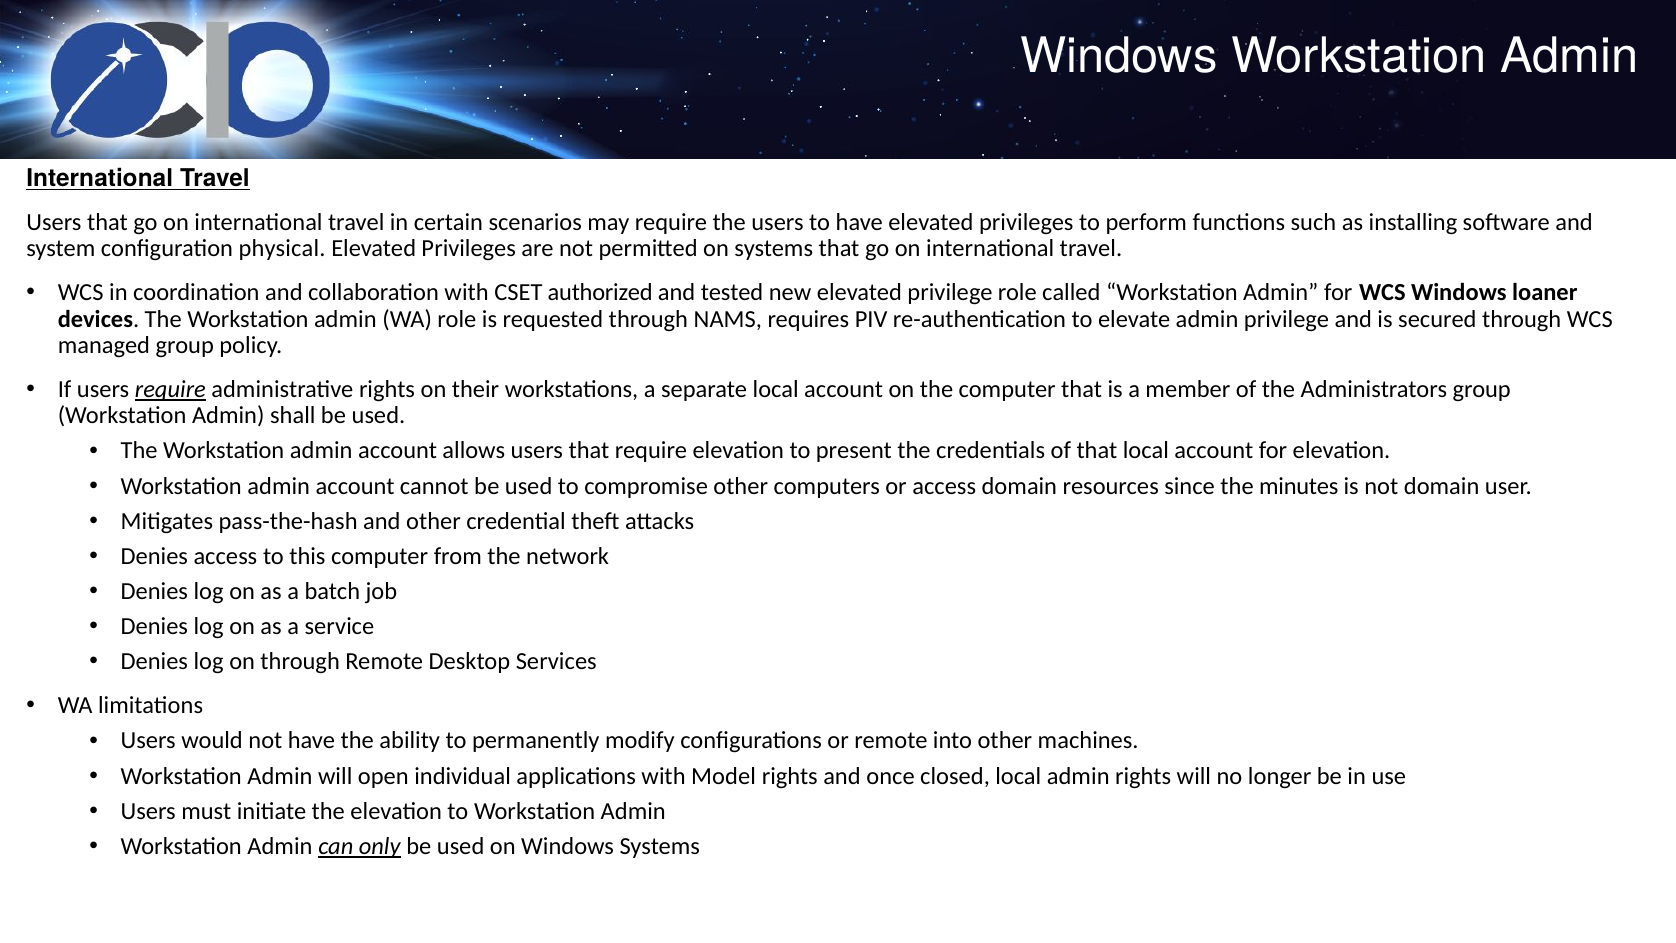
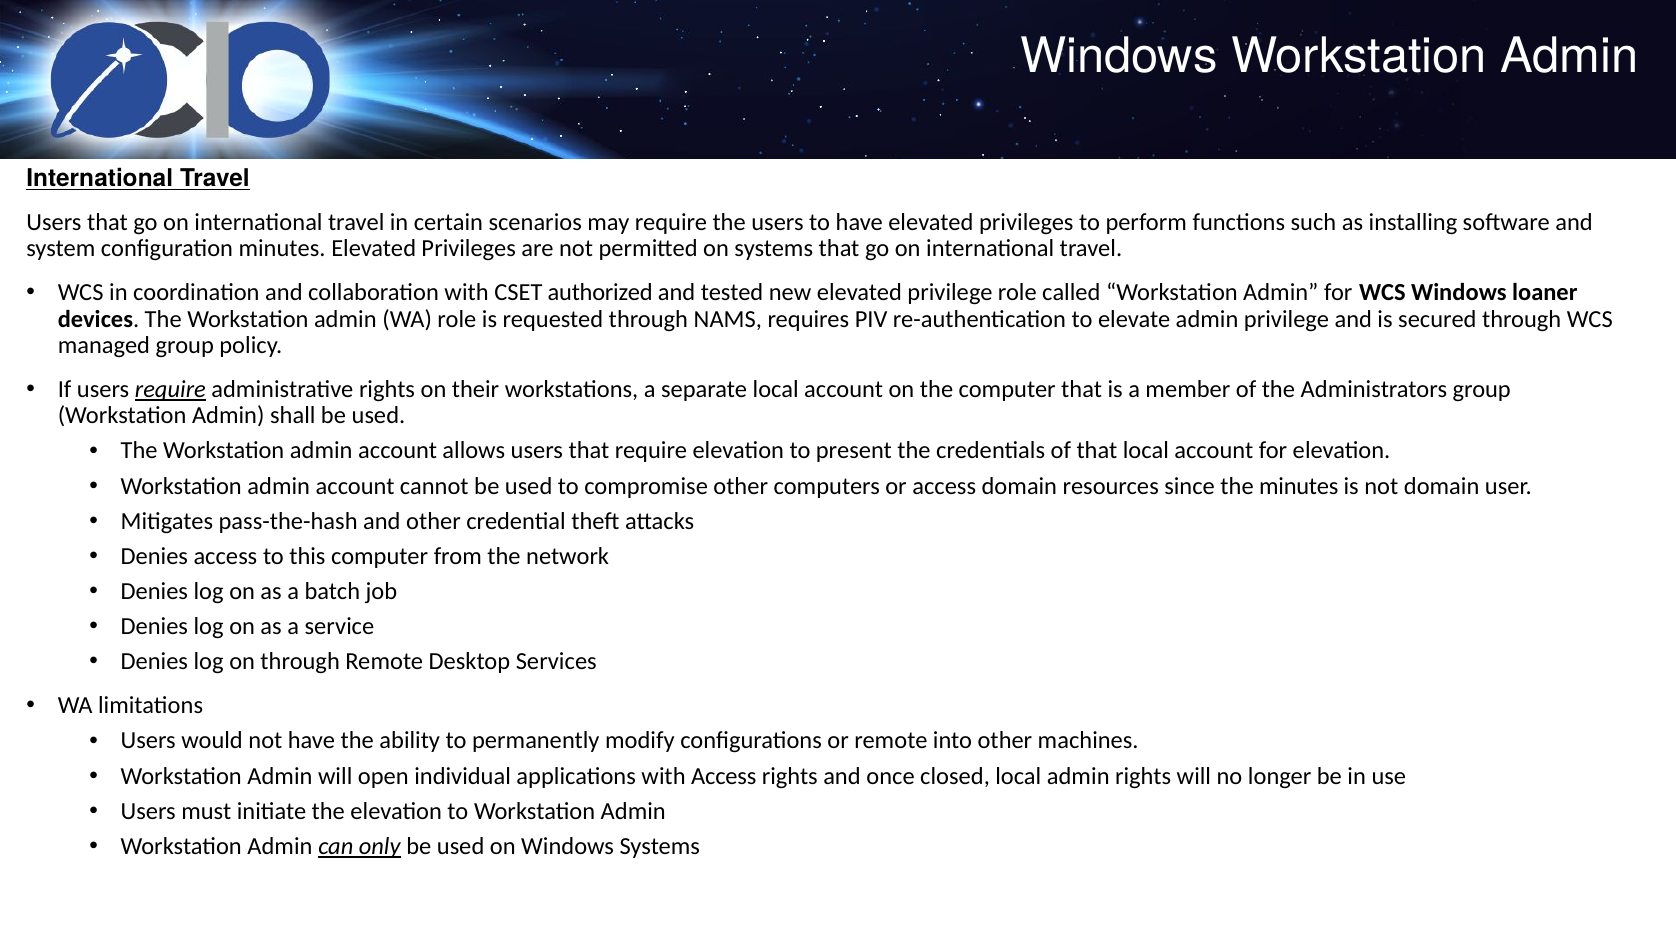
configuration physical: physical -> minutes (282, 249)
with Model: Model -> Access (724, 776)
